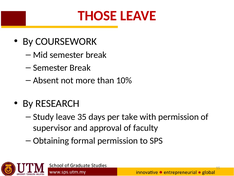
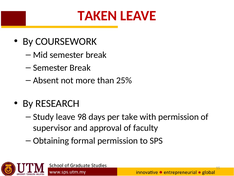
THOSE: THOSE -> TAKEN (97, 16)
10%: 10% -> 25% (124, 80)
35: 35 -> 98 (82, 117)
